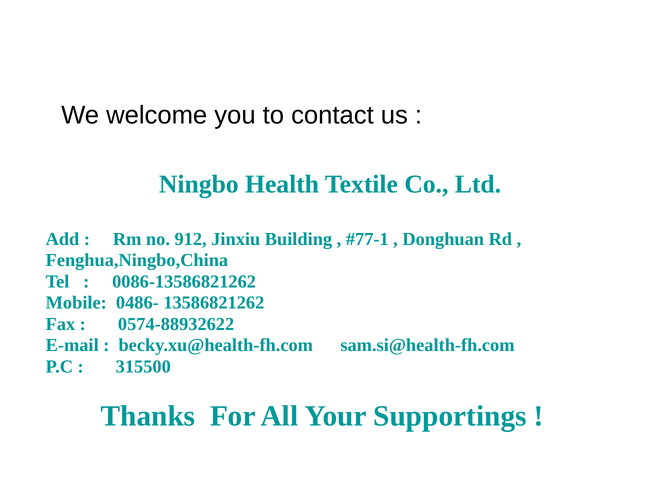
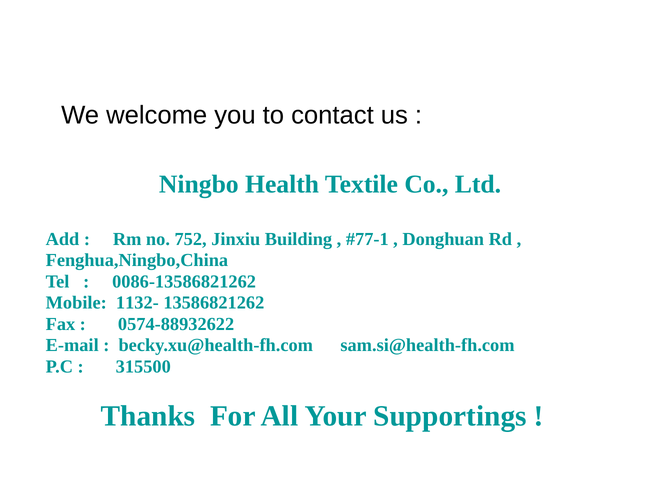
912: 912 -> 752 (191, 239)
0486-: 0486- -> 1132- (137, 303)
